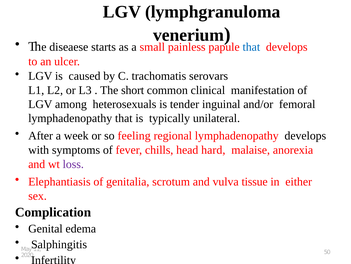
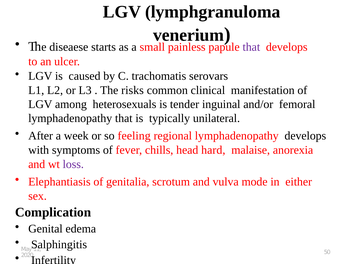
that colour: blue -> purple (251, 47)
short: short -> risks (133, 90)
tissue: tissue -> mode (255, 181)
